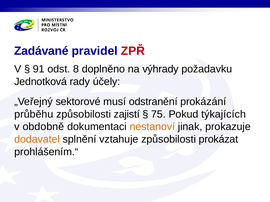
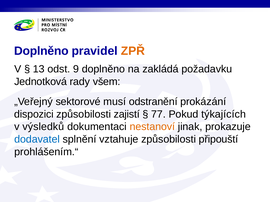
Zadávané: Zadávané -> Doplněno (41, 51)
ZPŘ colour: red -> orange (133, 51)
91: 91 -> 13 (39, 69)
8: 8 -> 9 (76, 69)
výhrady: výhrady -> zakládá (160, 69)
účely: účely -> všem (107, 82)
průběhu: průběhu -> dispozici (34, 114)
75: 75 -> 77 (158, 114)
obdobně: obdobně -> výsledků (43, 127)
dodavatel colour: orange -> blue (37, 140)
prokázat: prokázat -> připouští (218, 140)
